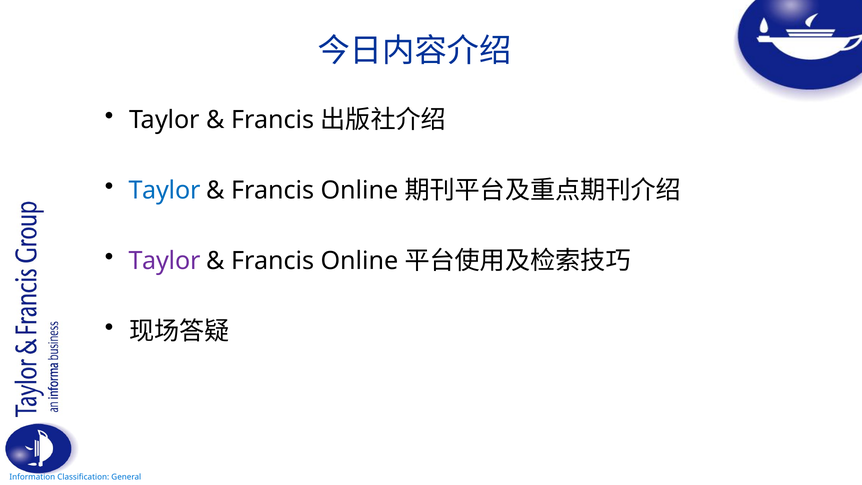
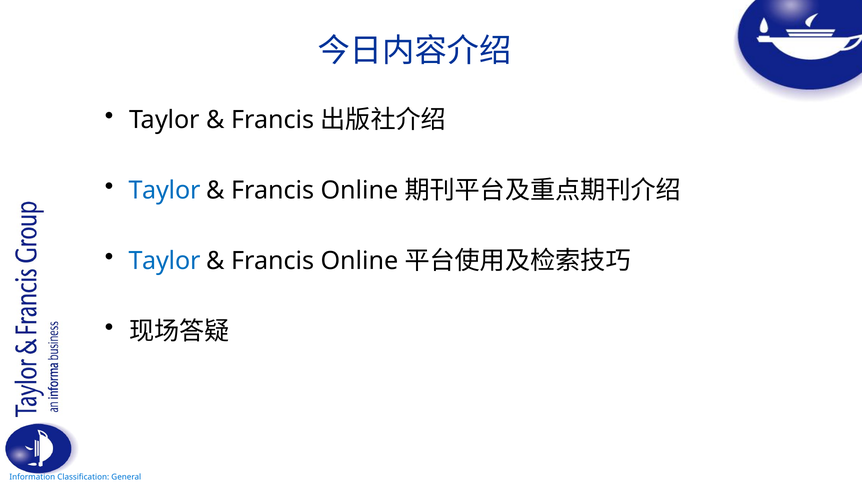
Taylor colour: purple -> blue (165, 261)
